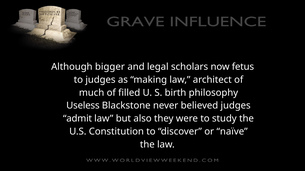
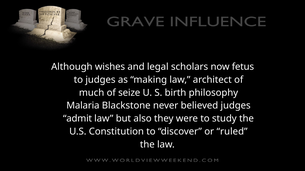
bigger: bigger -> wishes (110, 67)
filled: filled -> seize (129, 93)
Useless: Useless -> Malaria (83, 106)
naïve: naïve -> ruled (232, 132)
